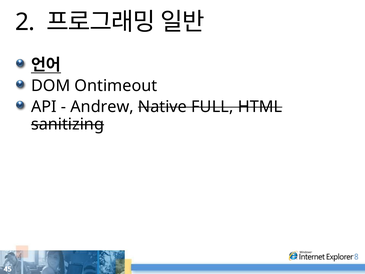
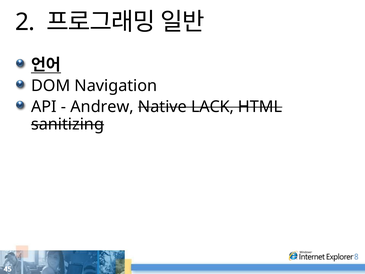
Ontimeout: Ontimeout -> Navigation (116, 86)
FULL: FULL -> LACK (212, 107)
